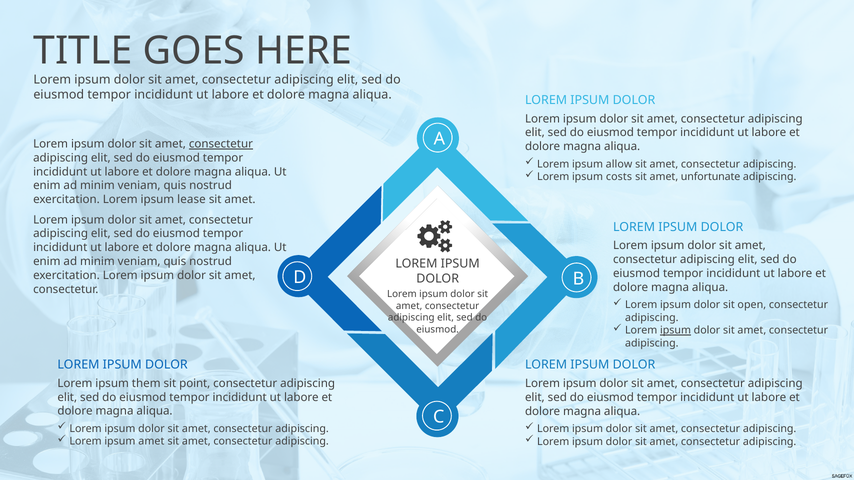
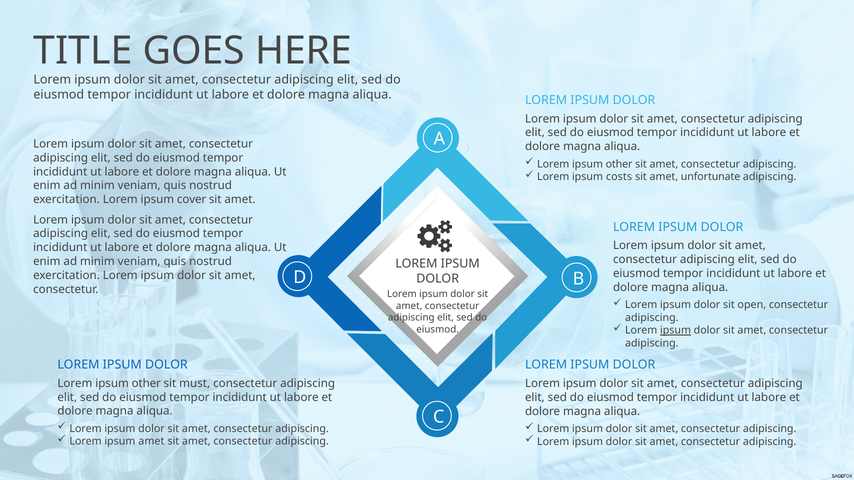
consectetur underline: present -> none (221, 144)
allow: allow -> other (619, 164)
lease: lease -> cover (192, 200)
them: them -> other (146, 384)
point: point -> must (195, 384)
